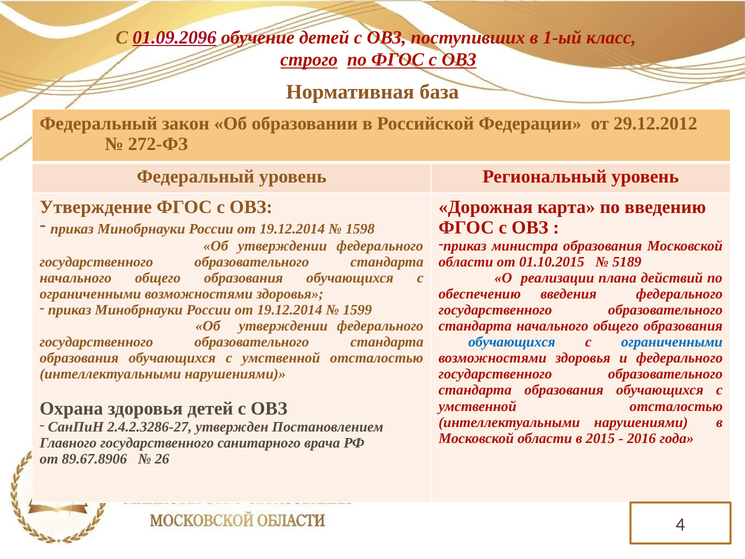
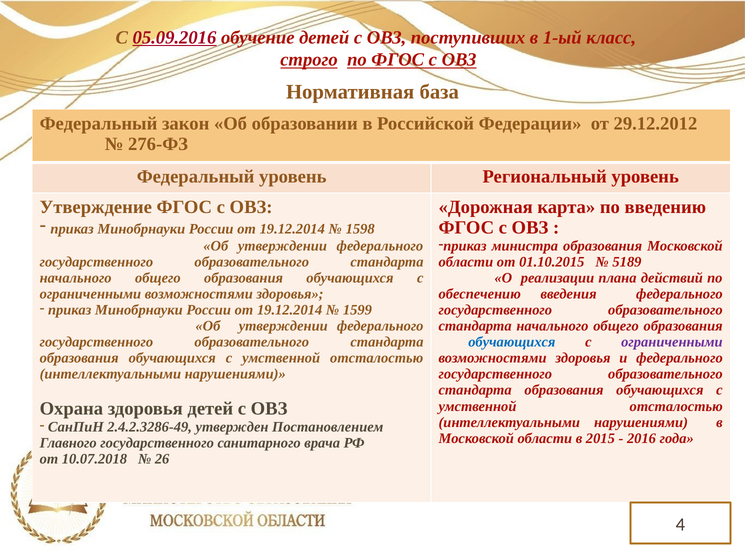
01.09.2096: 01.09.2096 -> 05.09.2016 (174, 37)
272-ФЗ: 272-ФЗ -> 276-ФЗ (158, 144)
ограниченными colour: blue -> purple (672, 342)
2.4.2.3286-27: 2.4.2.3286-27 -> 2.4.2.3286-49 (150, 427)
89.67.8906: 89.67.8906 -> 10.07.2018 (94, 459)
